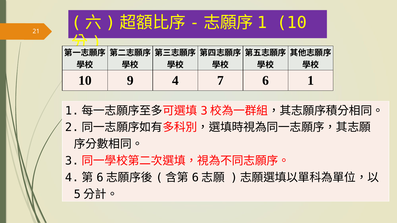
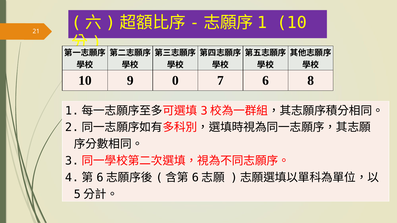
4: 4 -> 0 (175, 81)
6 1: 1 -> 8 (311, 81)
